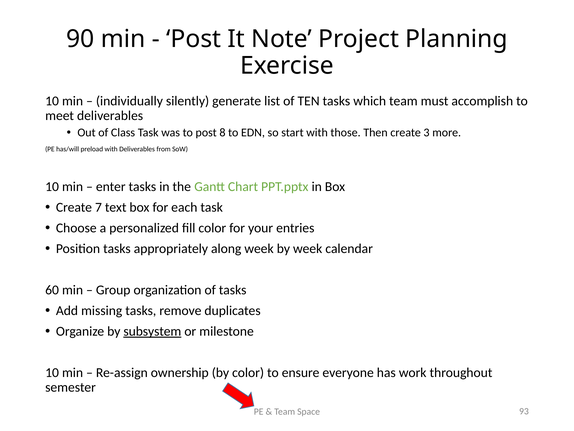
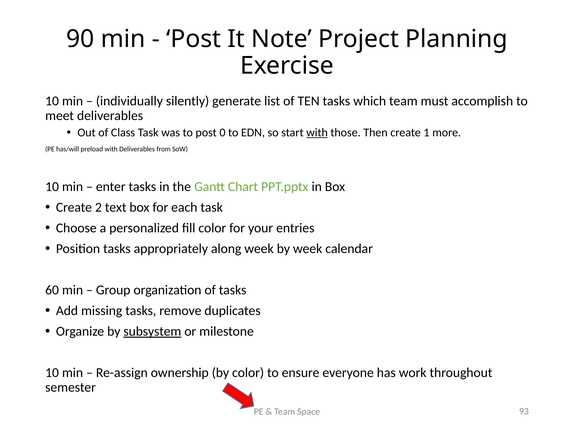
8: 8 -> 0 (222, 132)
with underline: none -> present (317, 132)
3: 3 -> 1 (427, 132)
7: 7 -> 2 (98, 207)
